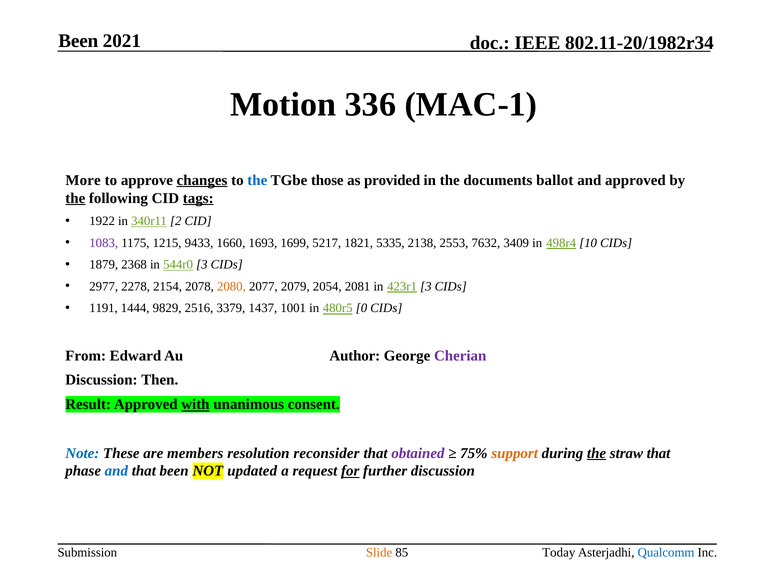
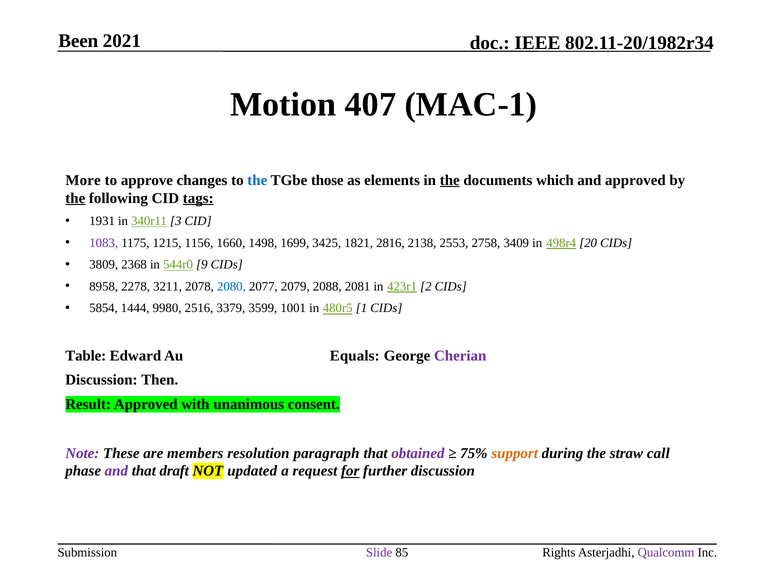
336: 336 -> 407 (370, 105)
changes underline: present -> none (202, 180)
provided: provided -> elements (392, 180)
the underline: none -> present (450, 180)
ballot: ballot -> which (555, 180)
1922: 1922 -> 1931 (102, 221)
2: 2 -> 3 (176, 221)
9433: 9433 -> 1156 (199, 243)
1693: 1693 -> 1498 (263, 243)
5217: 5217 -> 3425 (327, 243)
5335: 5335 -> 2816 (390, 243)
7632: 7632 -> 2758 (486, 243)
10: 10 -> 20 (588, 243)
1879: 1879 -> 3809 (104, 265)
544r0 3: 3 -> 9 (202, 265)
2977: 2977 -> 8958 (104, 286)
2154: 2154 -> 3211 (168, 286)
2080 colour: orange -> blue (231, 286)
2054: 2054 -> 2088 (327, 286)
423r1 3: 3 -> 2 (426, 286)
1191: 1191 -> 5854 (104, 308)
9829: 9829 -> 9980 (167, 308)
1437: 1437 -> 3599 (263, 308)
0: 0 -> 1 (362, 308)
From: From -> Table (86, 356)
Author: Author -> Equals (355, 356)
with underline: present -> none (195, 404)
Note colour: blue -> purple (82, 453)
reconsider: reconsider -> paragraph (326, 453)
the underline: present -> none (597, 453)
straw that: that -> call (658, 453)
and colour: blue -> purple (116, 471)
that been: been -> draft (174, 471)
Slide colour: orange -> purple (379, 552)
Today: Today -> Rights (559, 552)
Qualcomm colour: blue -> purple (666, 552)
